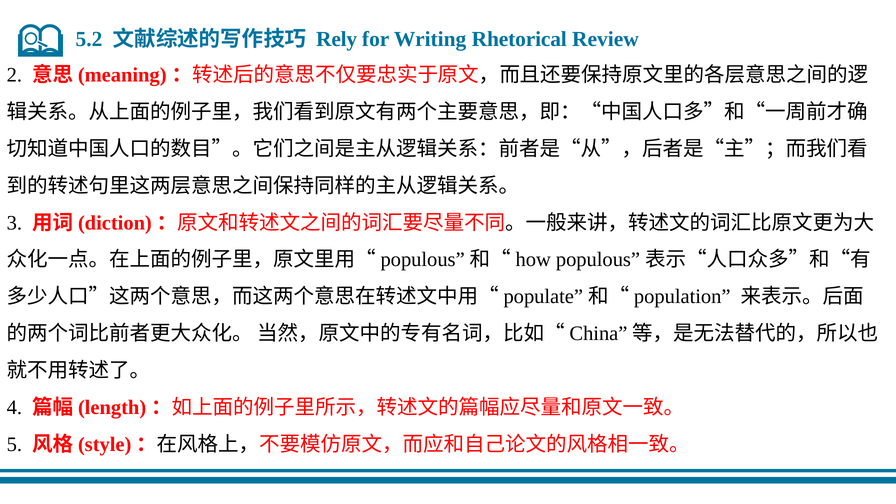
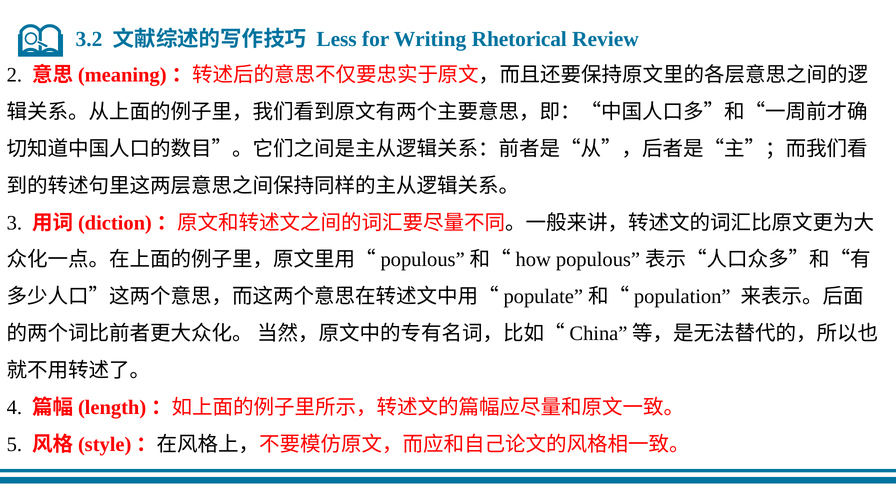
5.2: 5.2 -> 3.2 (89, 39)
Rely: Rely -> Less (337, 39)
